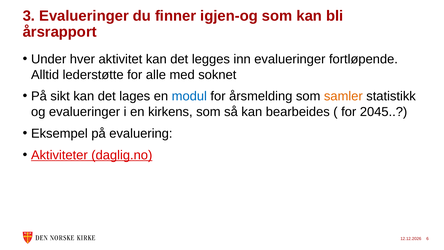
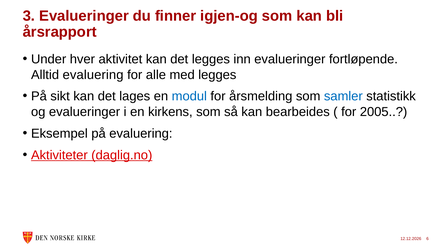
Alltid lederstøtte: lederstøtte -> evaluering (93, 75)
med soknet: soknet -> legges (217, 75)
samler colour: orange -> blue (343, 96)
2045: 2045 -> 2005 (384, 112)
